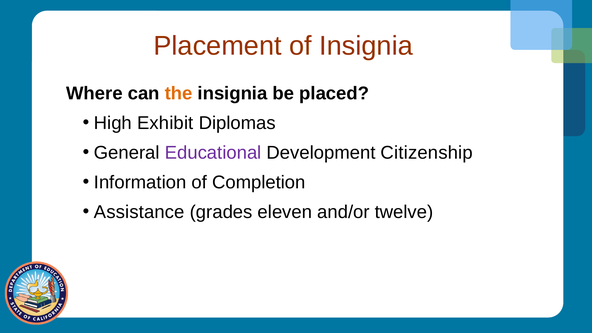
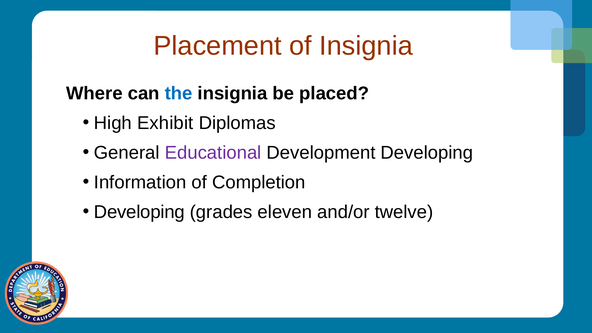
the colour: orange -> blue (179, 94)
Development Citizenship: Citizenship -> Developing (427, 153)
Assistance: Assistance -> Developing (139, 212)
